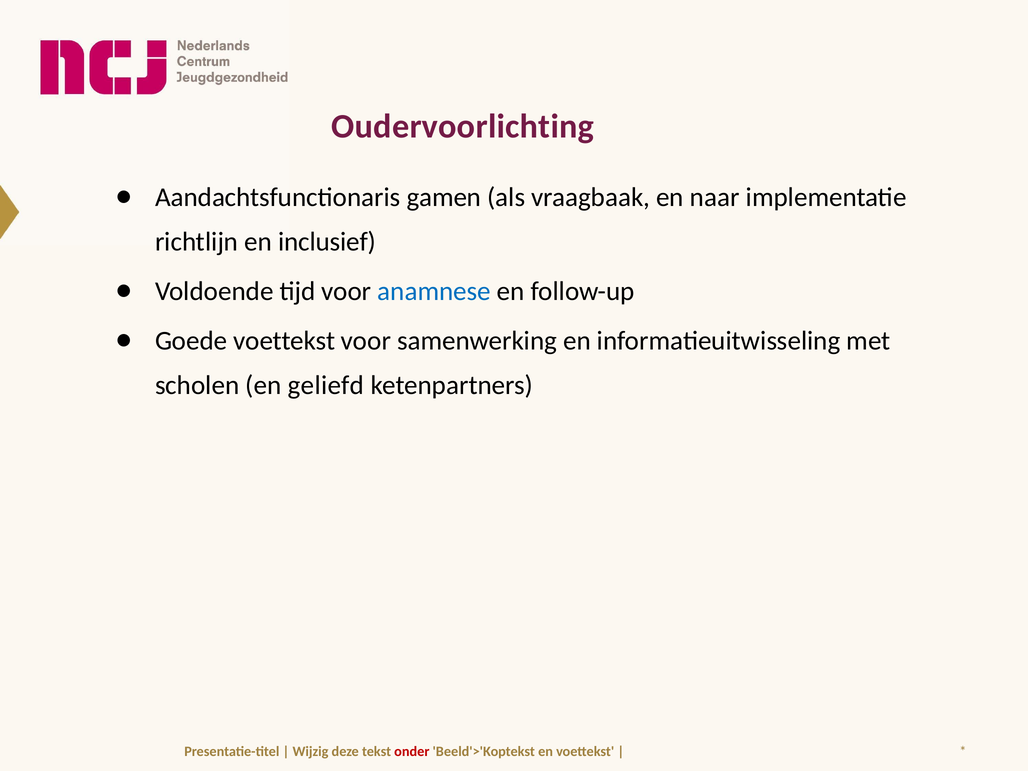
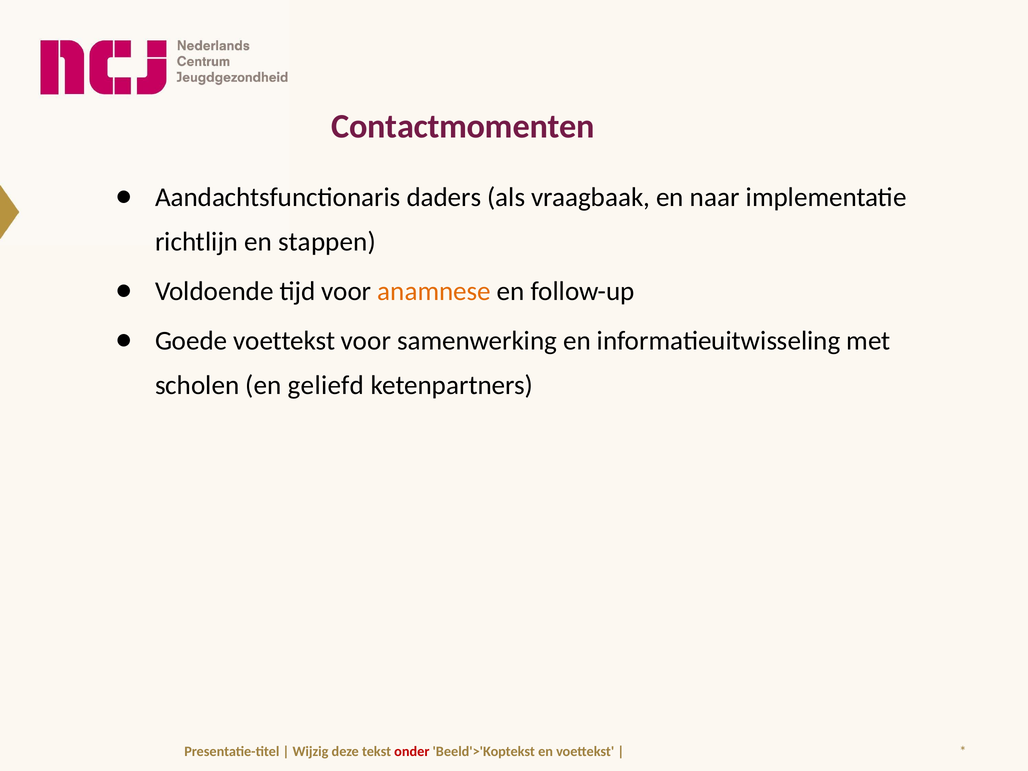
Oudervoorlichting: Oudervoorlichting -> Contactmomenten (463, 127)
gamen: gamen -> daders (444, 197)
inclusief: inclusief -> stappen (327, 242)
anamnese colour: blue -> orange (434, 291)
